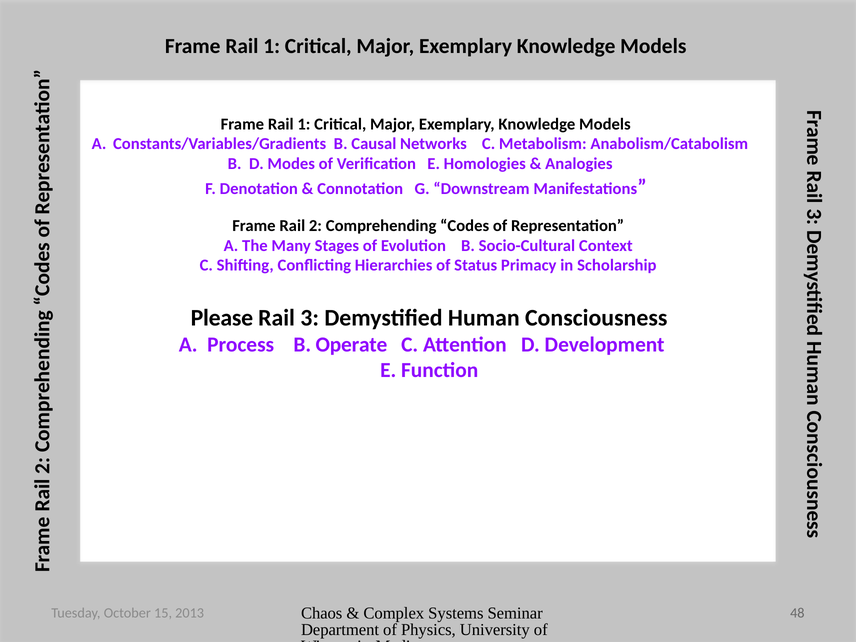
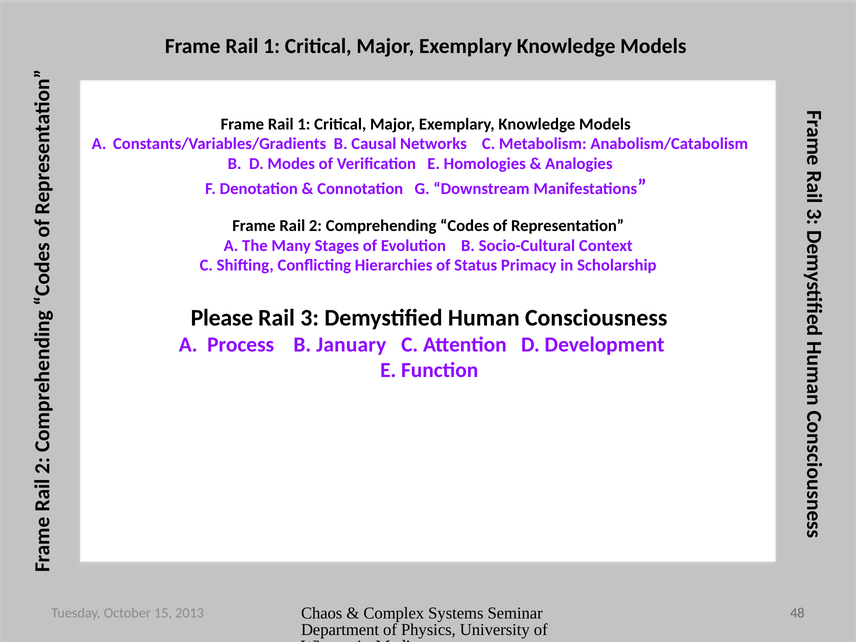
Operate: Operate -> January (351, 345)
